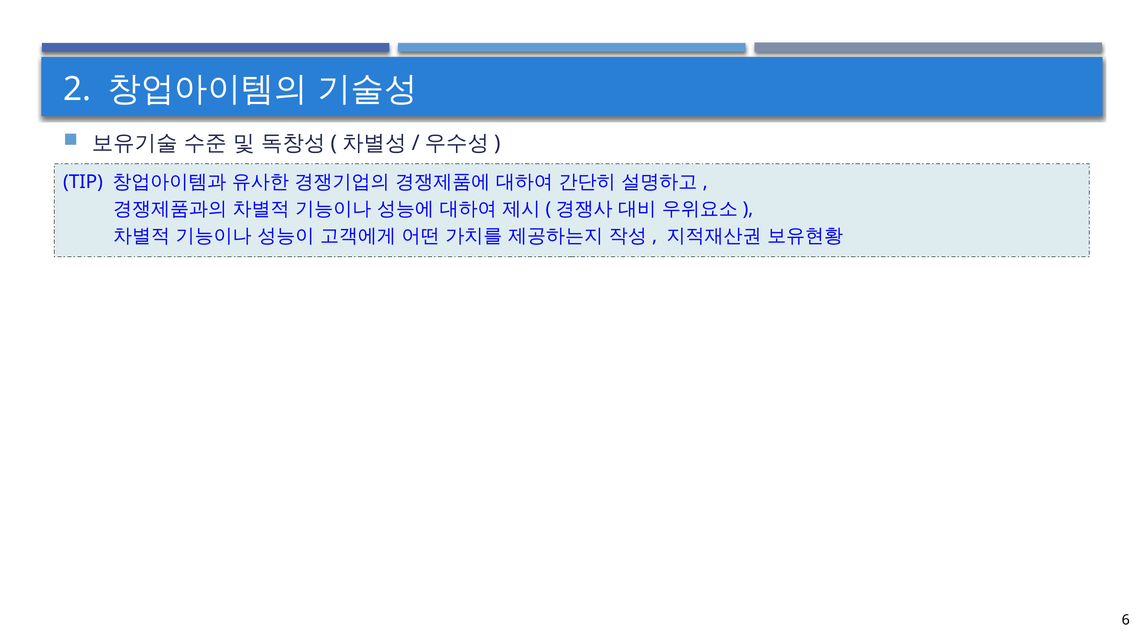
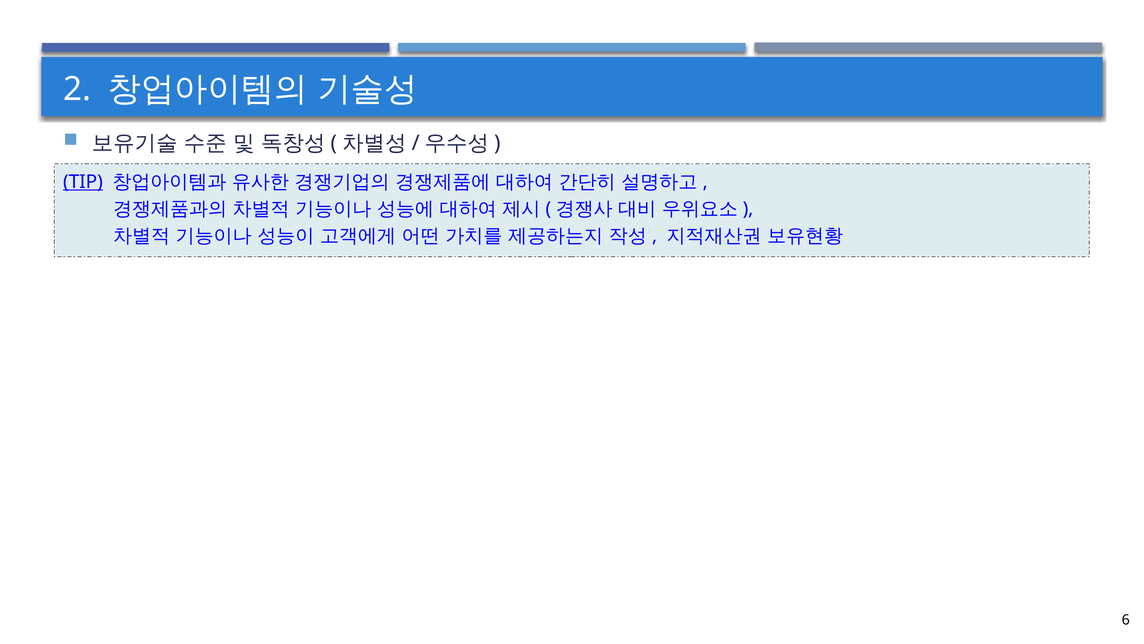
TIP underline: none -> present (83, 182)
